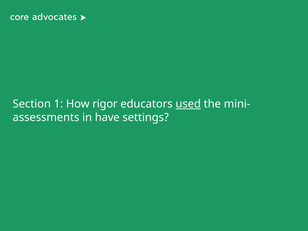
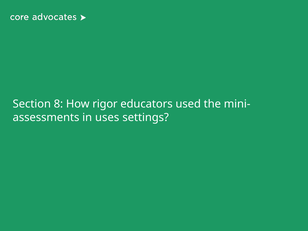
1: 1 -> 8 (58, 104)
used underline: present -> none (188, 104)
have: have -> uses (107, 117)
